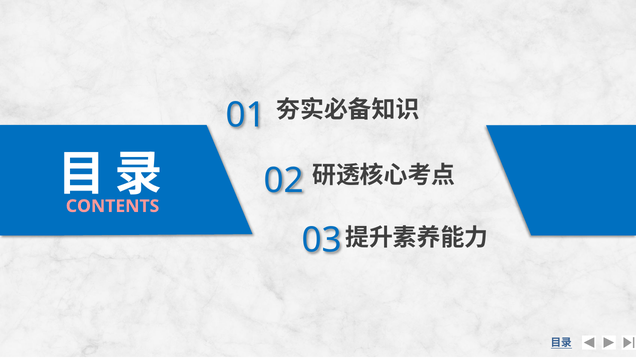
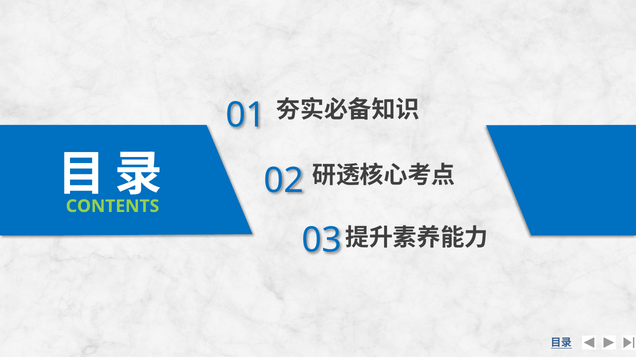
CONTENTS colour: pink -> light green (113, 206)
